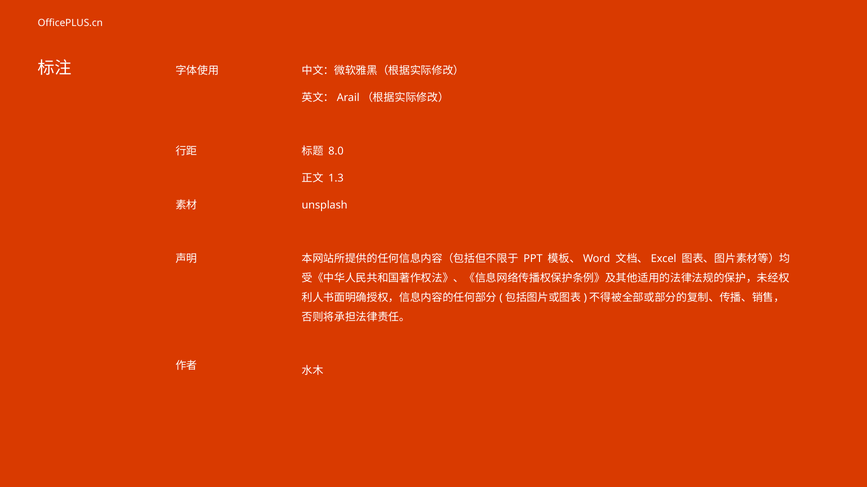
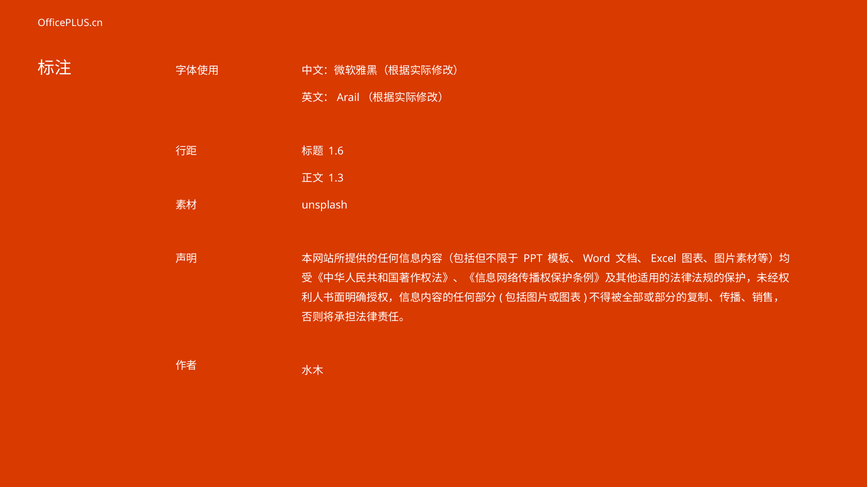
8.0: 8.0 -> 1.6 (336, 152)
